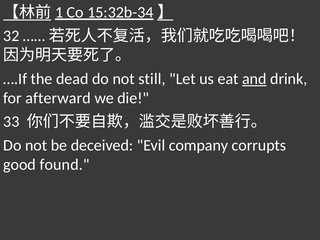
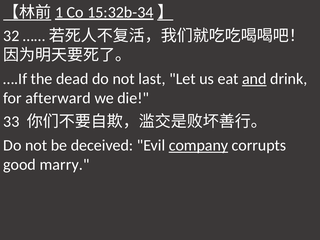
still: still -> last (152, 79)
company underline: none -> present (198, 145)
found: found -> marry (65, 165)
